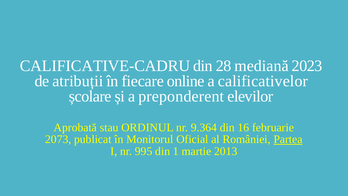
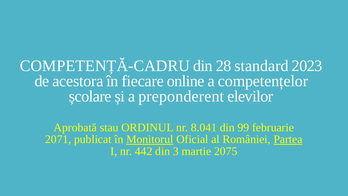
CALIFICATIVE-CADRU: CALIFICATIVE-CADRU -> COMPETENȚĂ-CADRU (105, 66)
mediană: mediană -> standard (262, 66)
atribuții: atribuții -> acestora (78, 81)
calificativelor: calificativelor -> competențelor (263, 81)
9.364: 9.364 -> 8.041 (204, 127)
16: 16 -> 99 (243, 127)
2073: 2073 -> 2071 (58, 139)
Monitorul underline: none -> present (150, 139)
995: 995 -> 442 (144, 151)
1: 1 -> 3 (176, 151)
2013: 2013 -> 2075 (226, 151)
